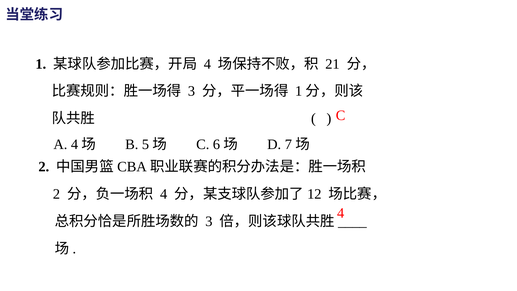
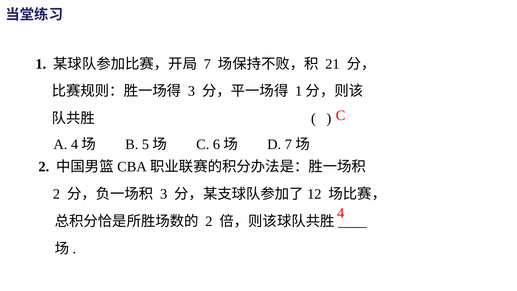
4: 4 -> 7 (207, 64)
4: 4 -> 3 (164, 194)
3: 3 -> 2 (209, 221)
